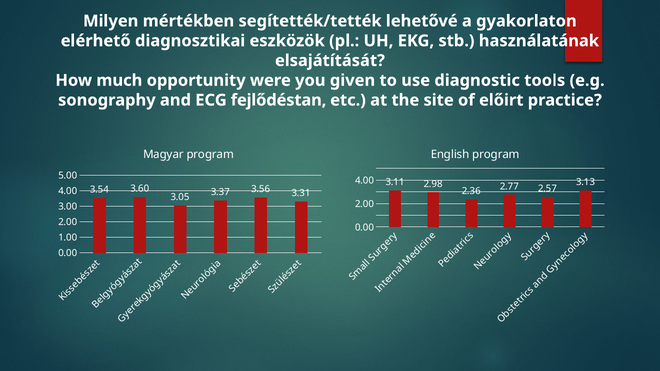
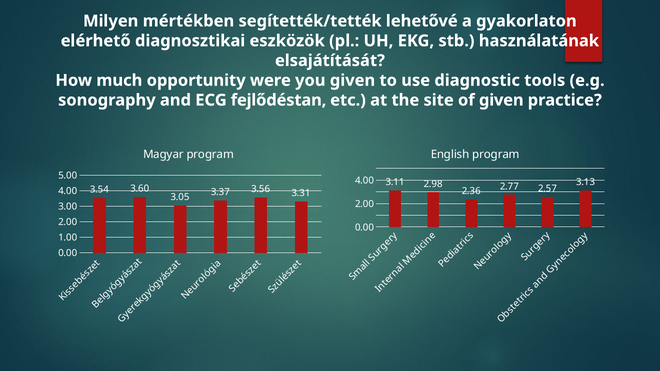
of előirt: előirt -> given (501, 100)
